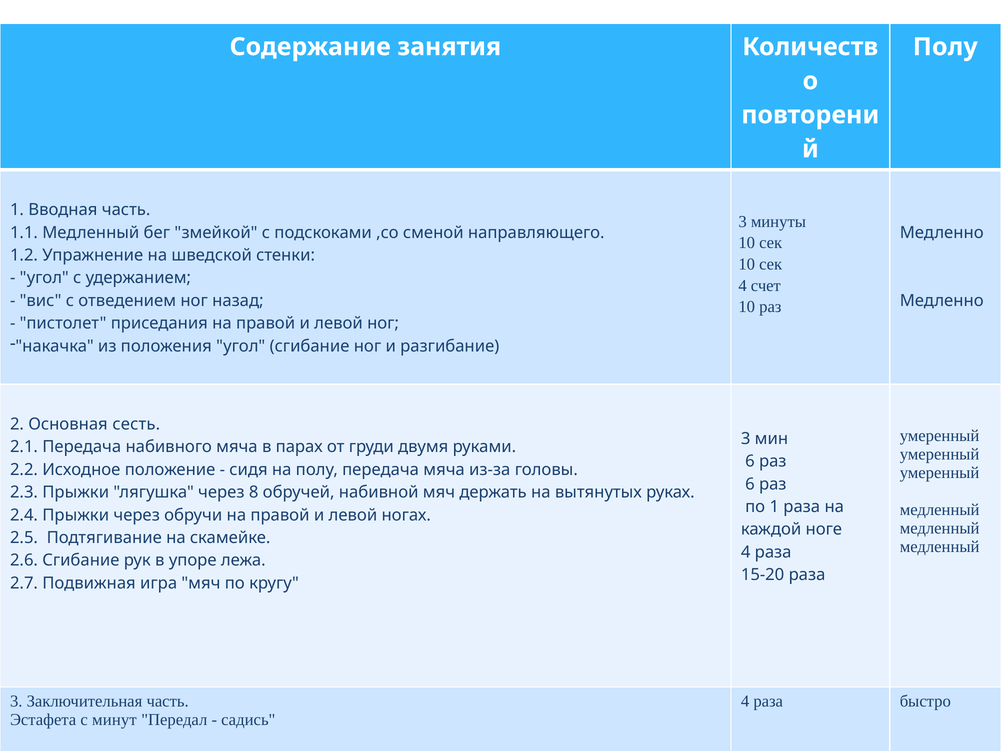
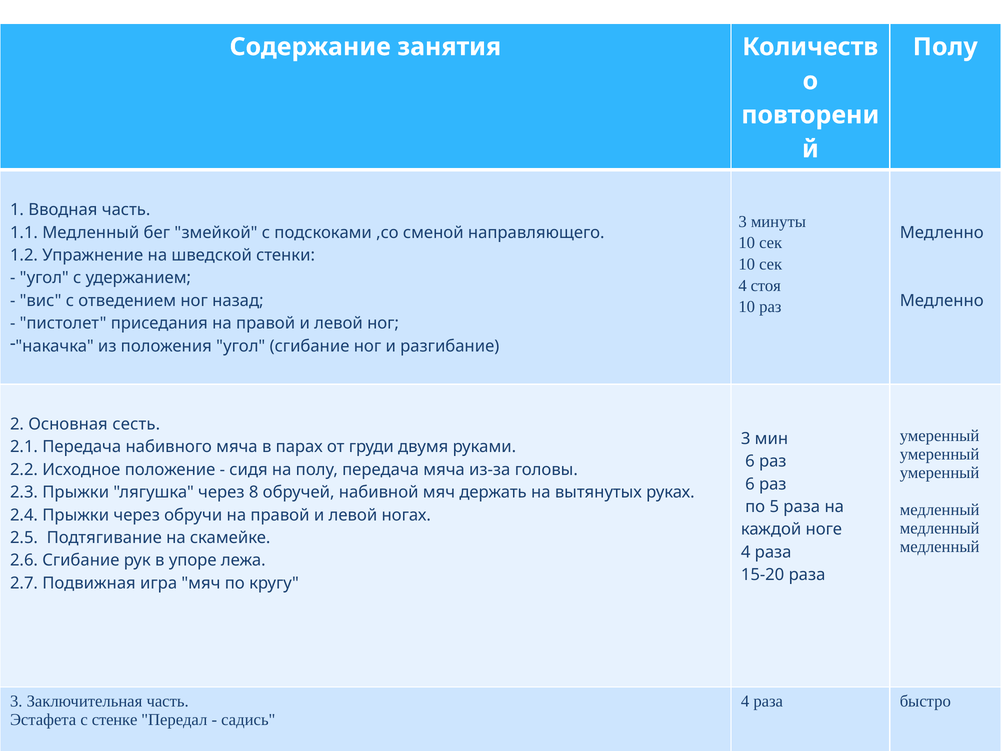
счет: счет -> стоя (766, 285)
по 1: 1 -> 5 (774, 507)
минут: минут -> стенке (115, 720)
